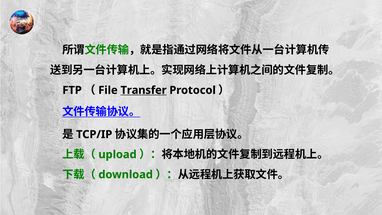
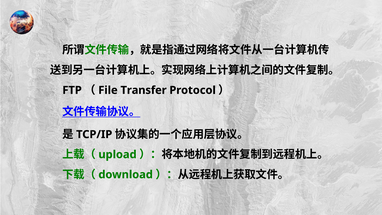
Transfer underline: present -> none (144, 90)
